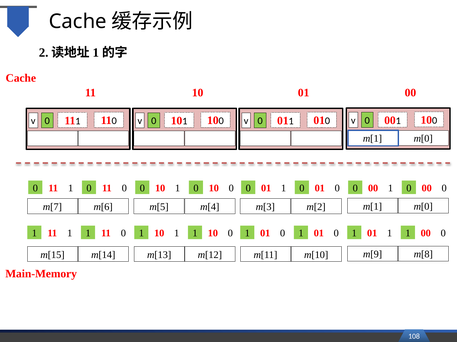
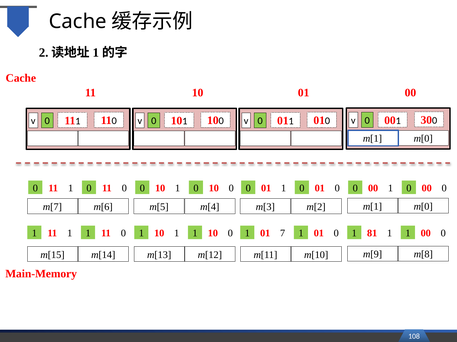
00 1 10: 10 -> 30 (426, 120)
0: 0 -> 7 (283, 234)
01: 01 -> 81 (372, 234)
